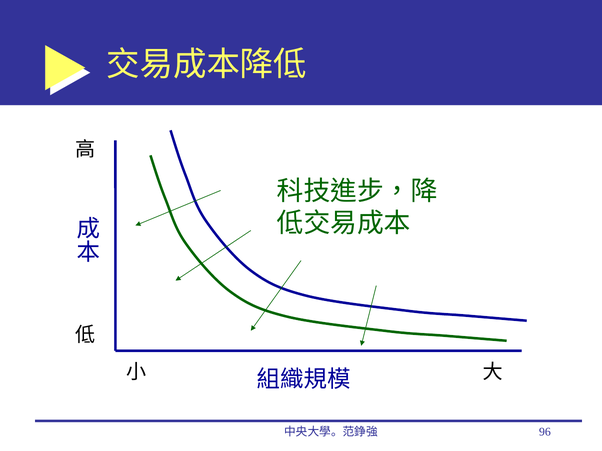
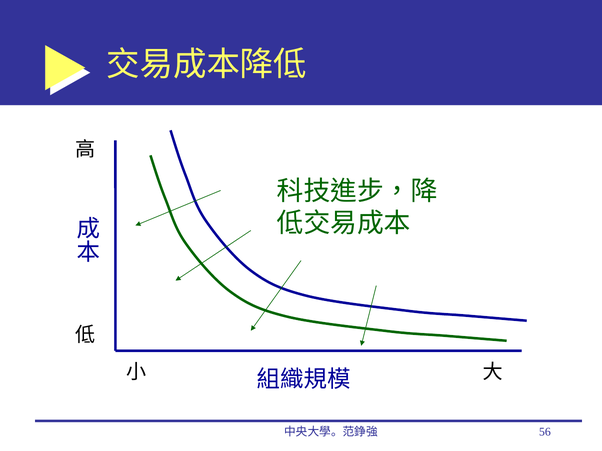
96: 96 -> 56 (545, 432)
